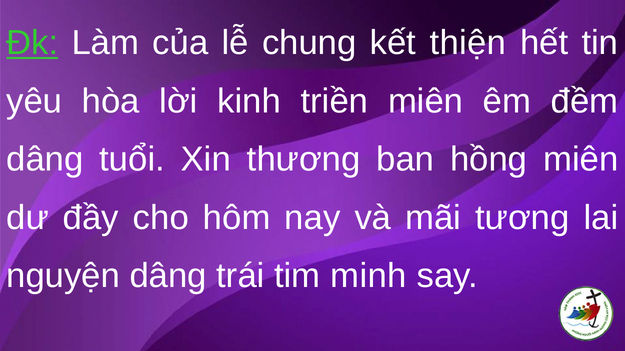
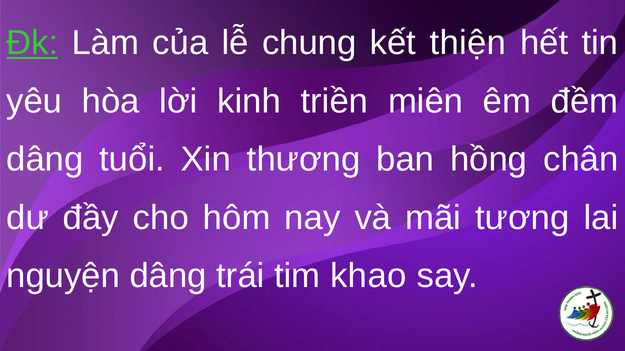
hồng miên: miên -> chân (581, 160)
minh: minh -> khao (368, 276)
